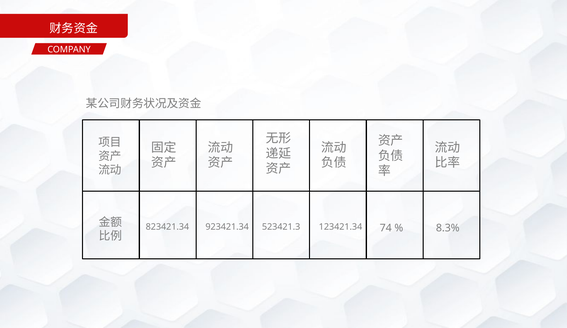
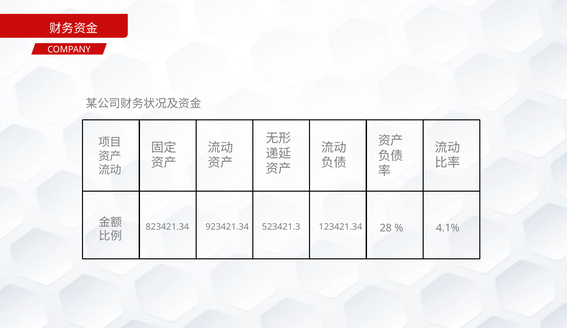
74: 74 -> 28 (386, 228)
8.3%: 8.3% -> 4.1% (448, 228)
